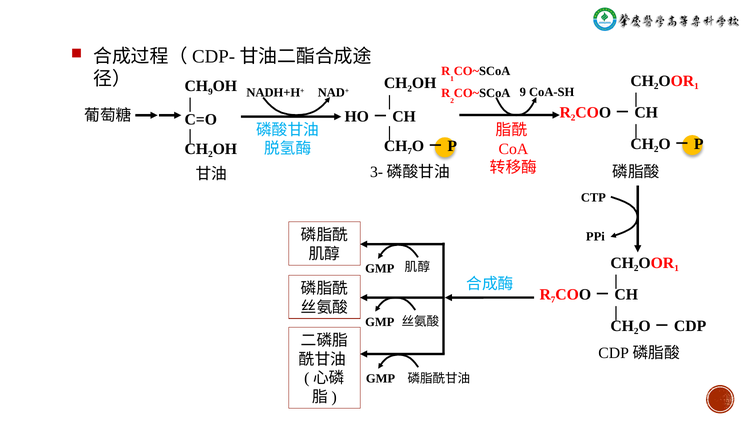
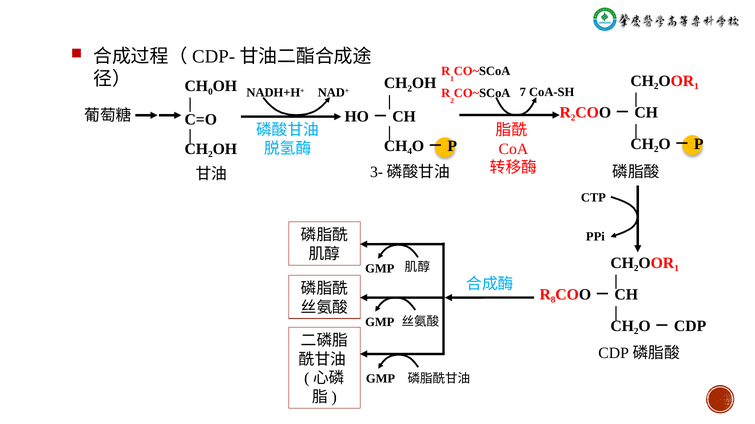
9: 9 -> 0 (210, 92)
9: 9 -> 7 (523, 92)
7: 7 -> 4 (410, 152)
7: 7 -> 8 (553, 300)
